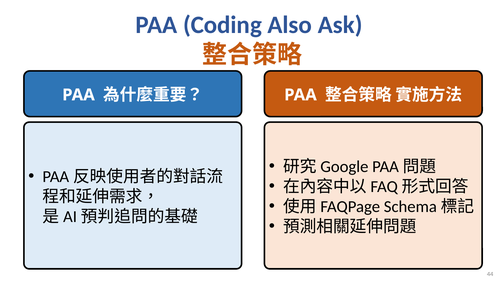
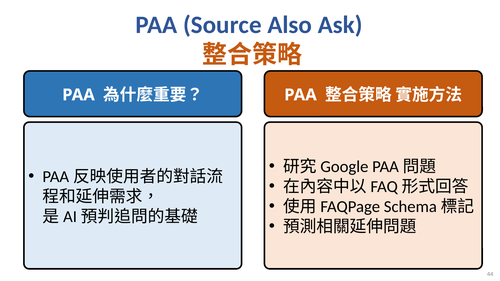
Coding: Coding -> Source (222, 25)
